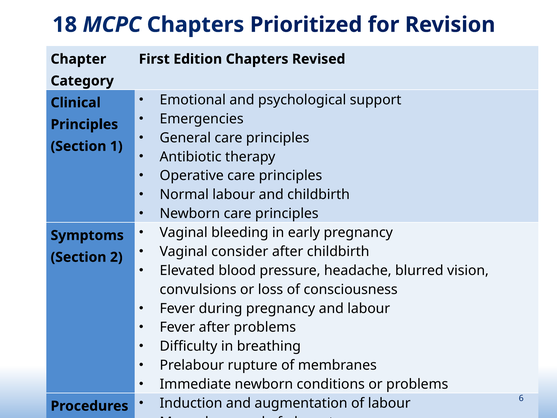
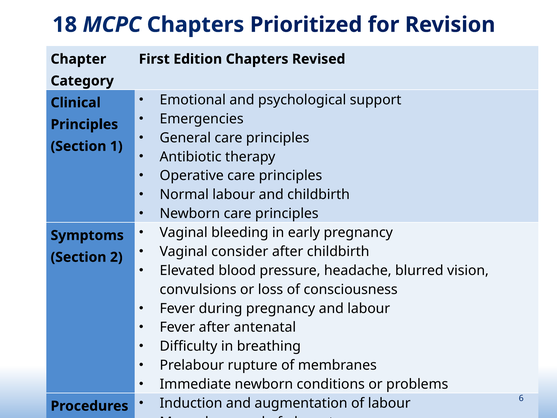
after problems: problems -> antenatal (265, 327)
